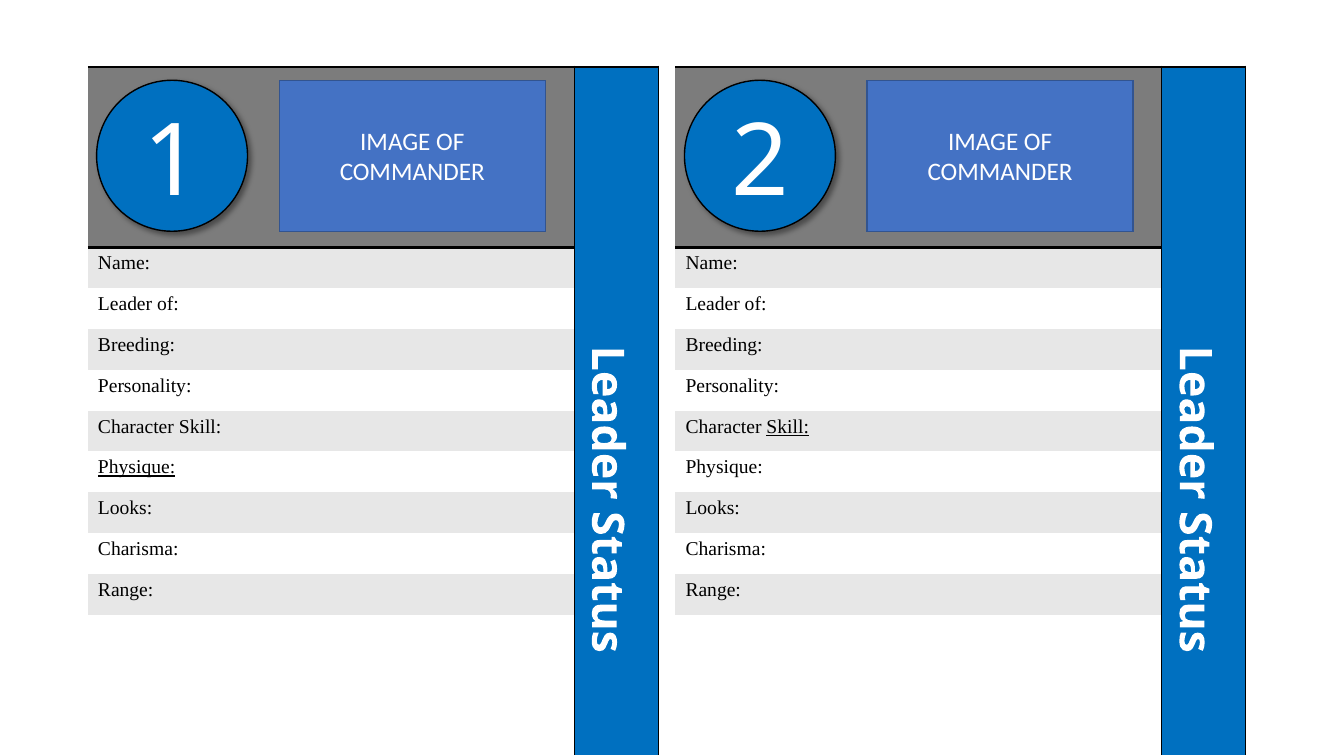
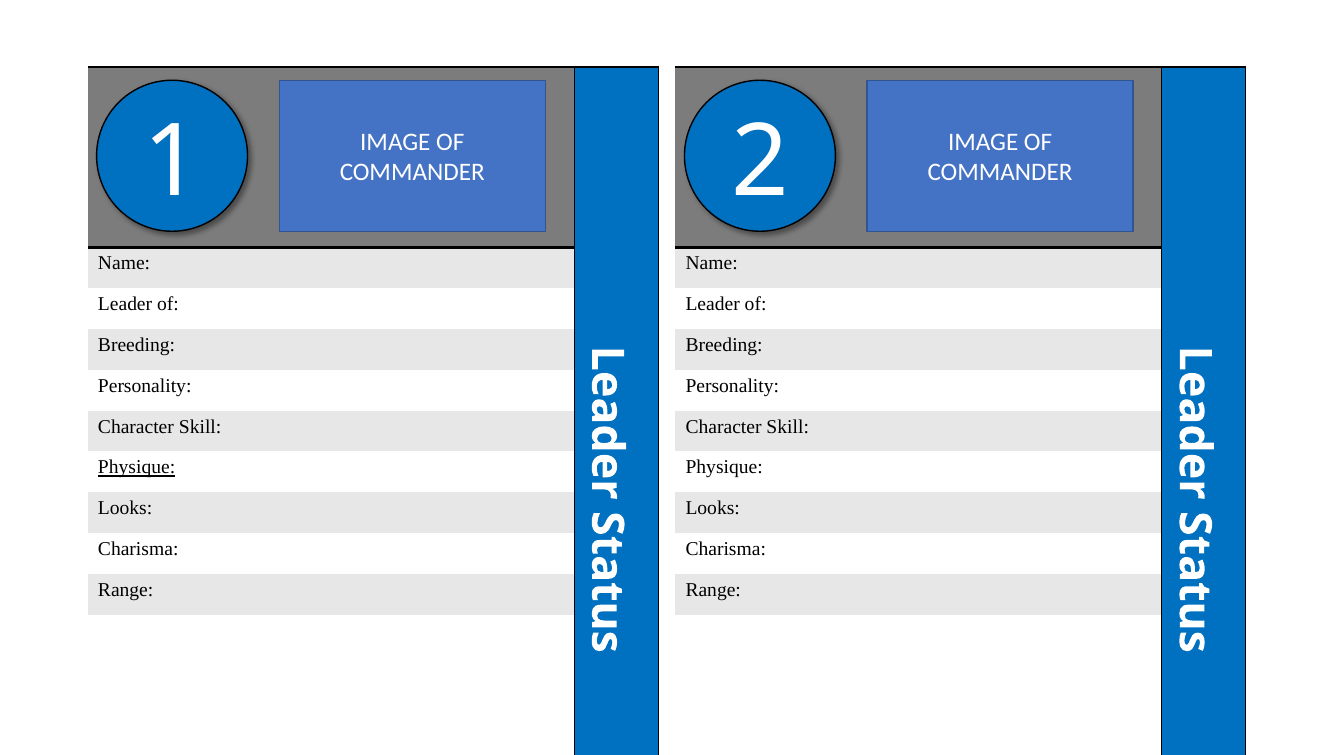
Skill underline: present -> none (788, 427)
